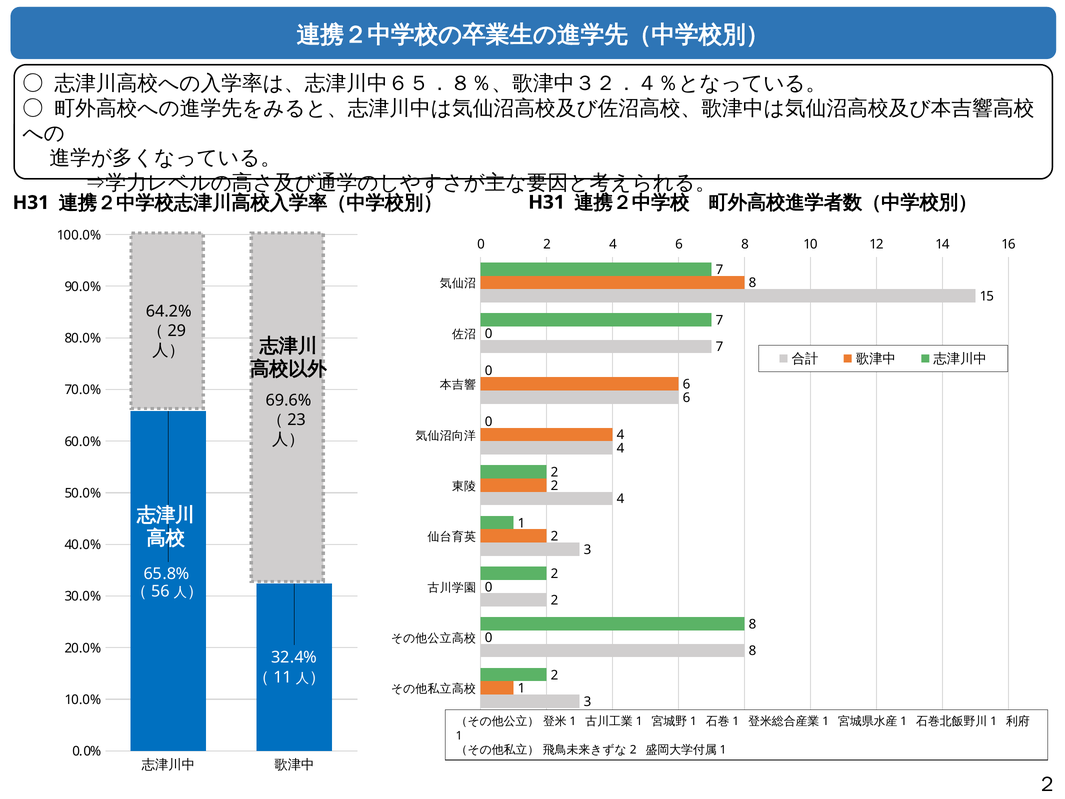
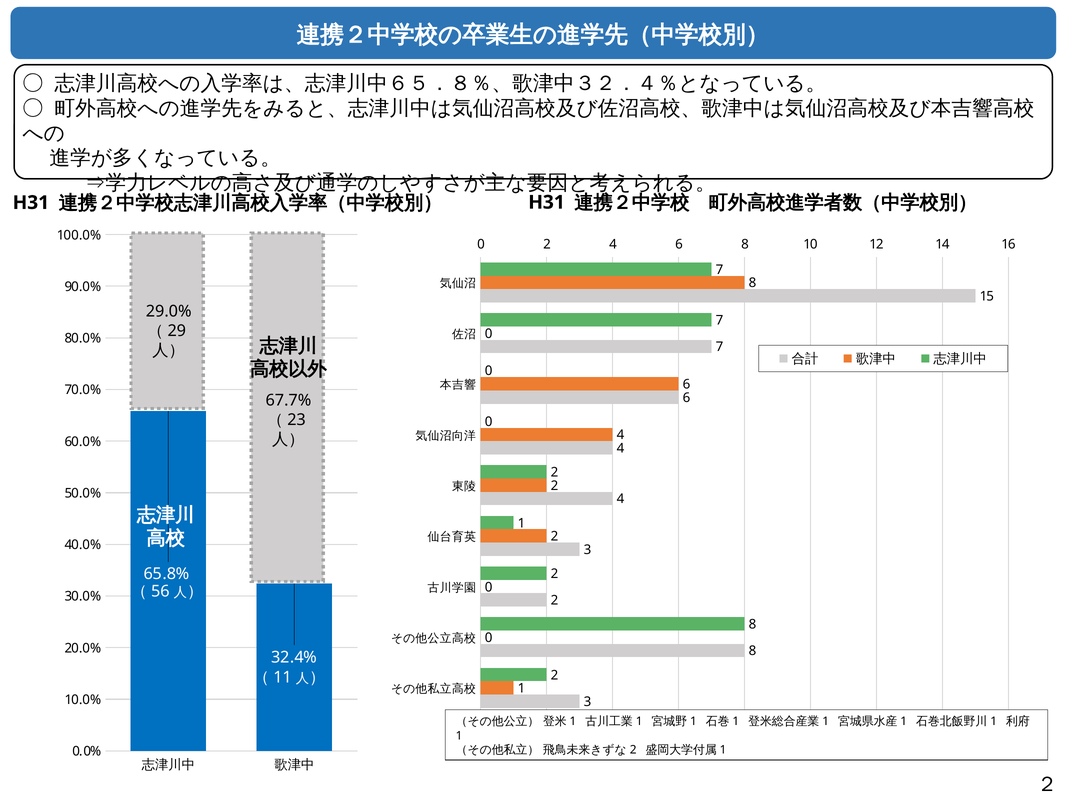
64.2%: 64.2% -> 29.0% (169, 311)
69.6%: 69.6% -> 67.7% (288, 400)
